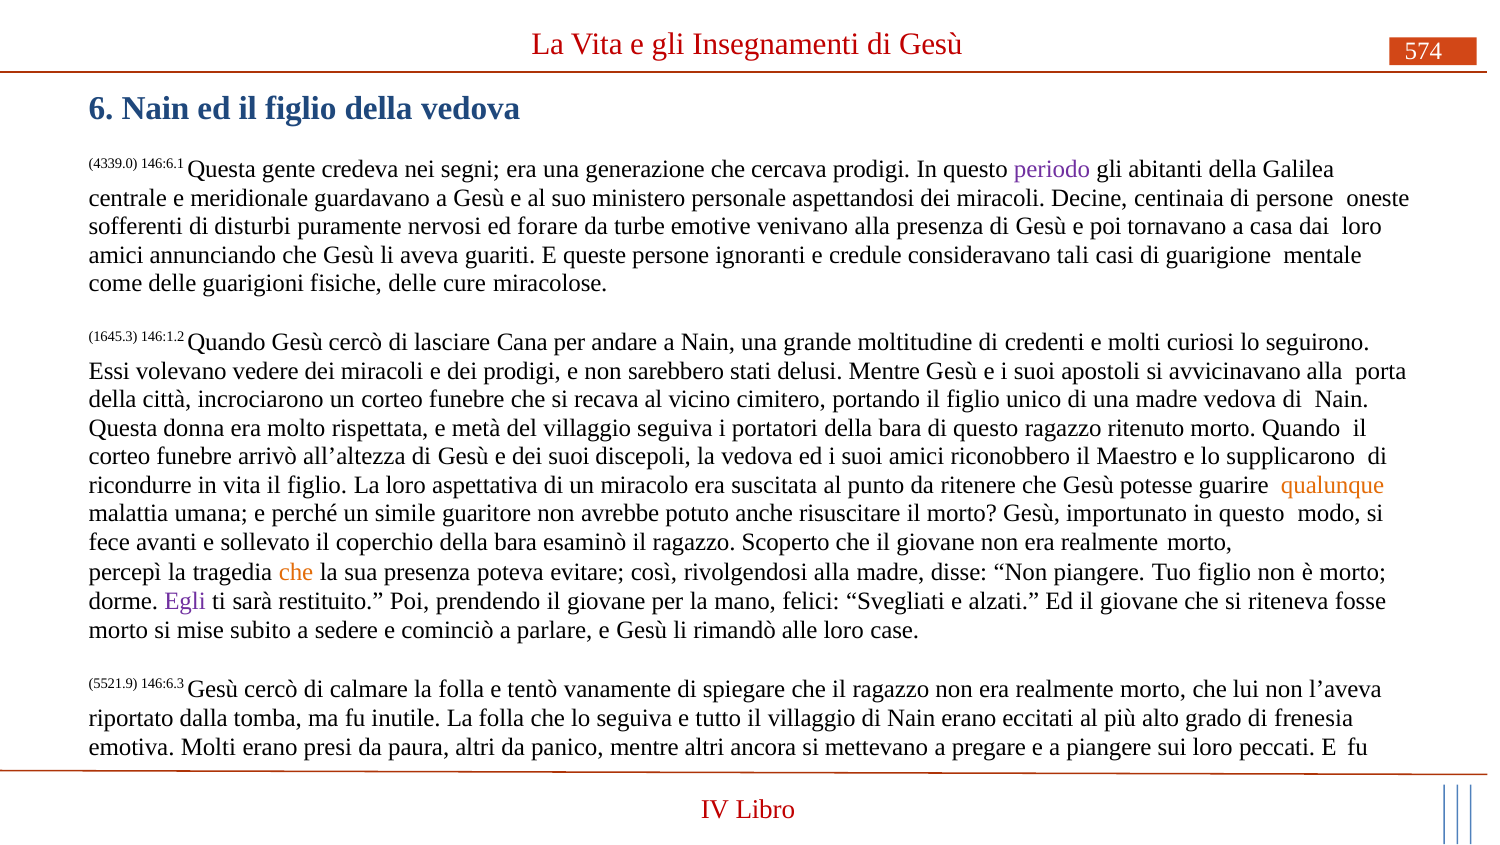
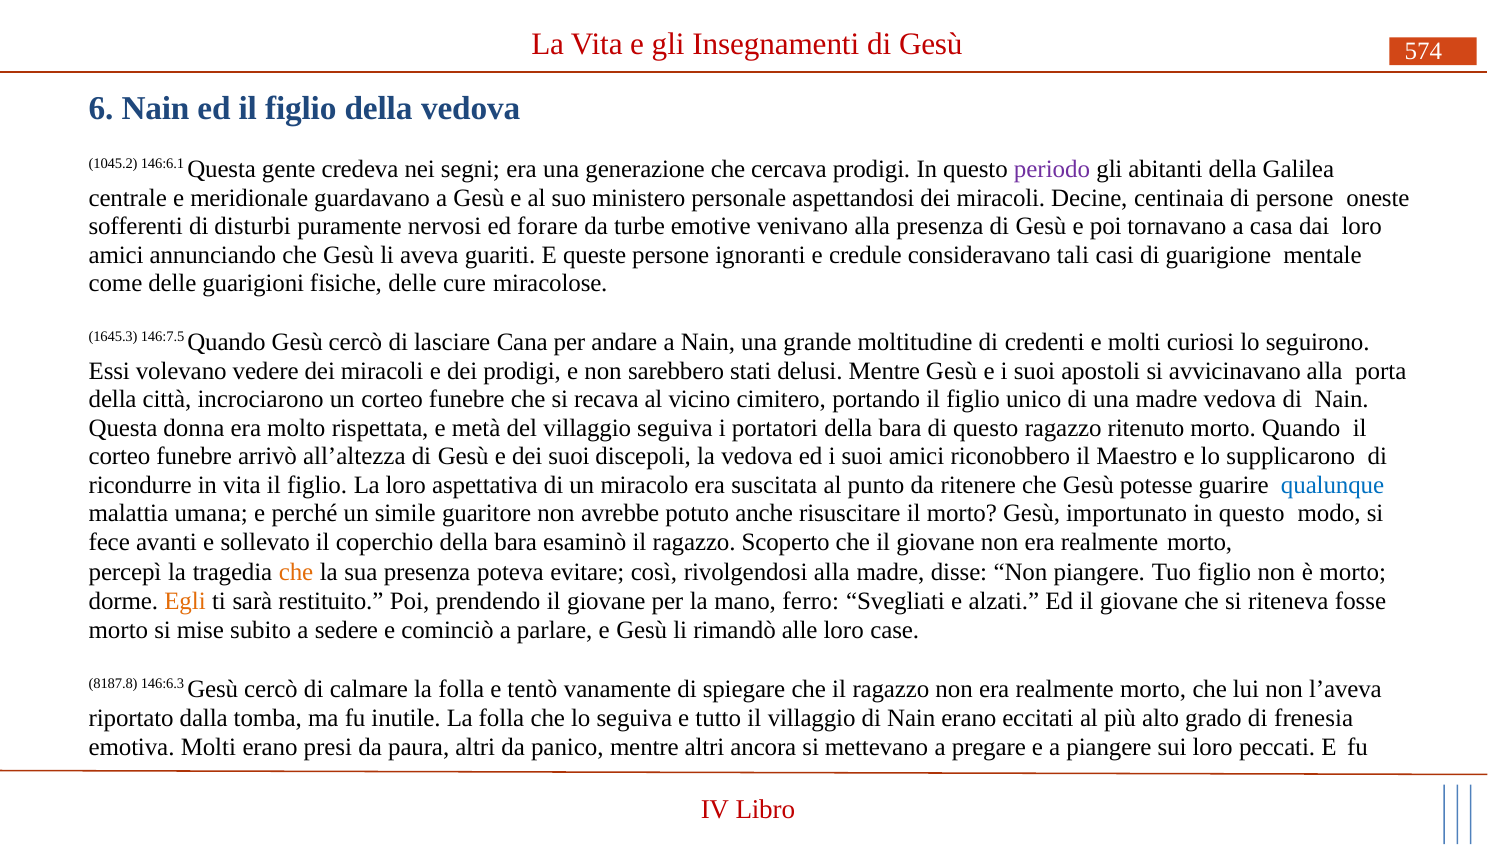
4339.0: 4339.0 -> 1045.2 (113, 163)
146:1.2: 146:1.2 -> 146:7.5 (163, 336)
qualunque colour: orange -> blue (1333, 485)
Egli colour: purple -> orange (185, 601)
felici: felici -> ferro (811, 601)
5521.9: 5521.9 -> 8187.8 (113, 683)
